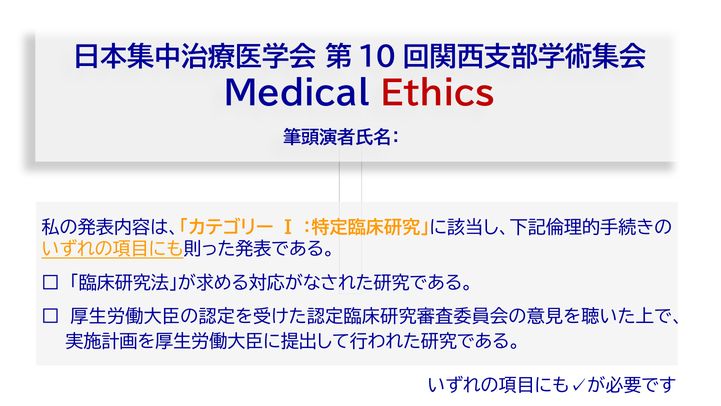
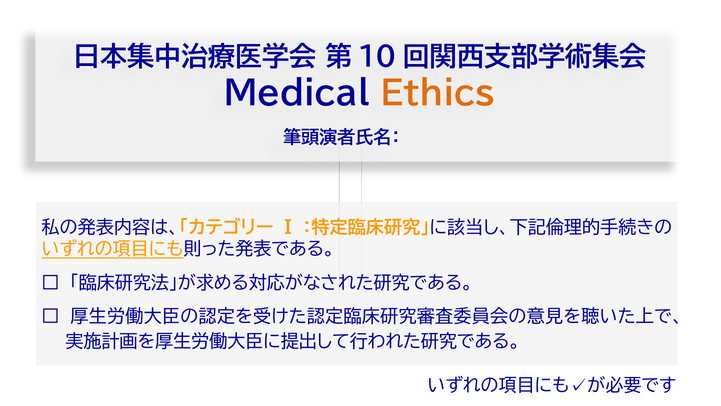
Ethics colour: red -> orange (438, 94)
